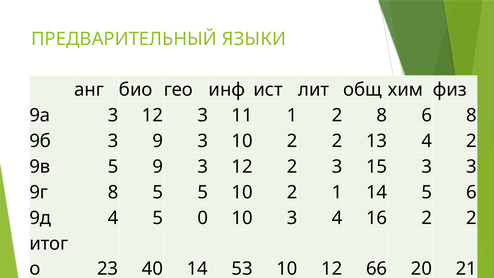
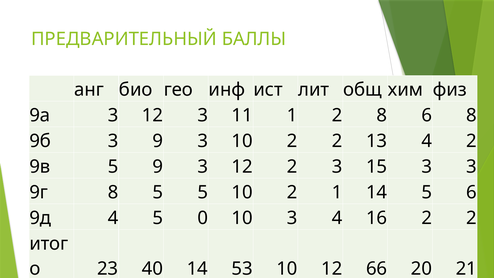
ЯЗЫКИ: ЯЗЫКИ -> БАЛЛЫ (254, 39)
